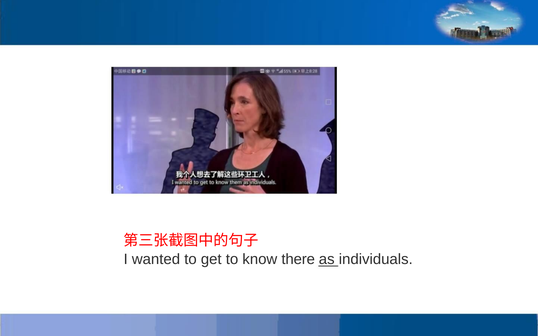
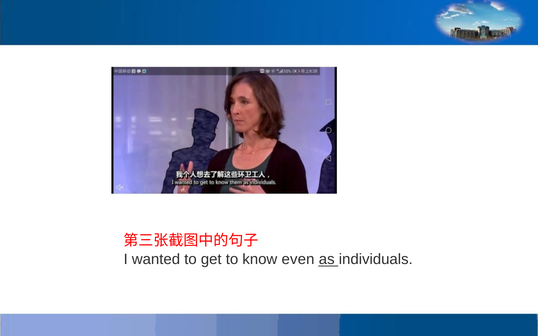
there: there -> even (298, 260)
